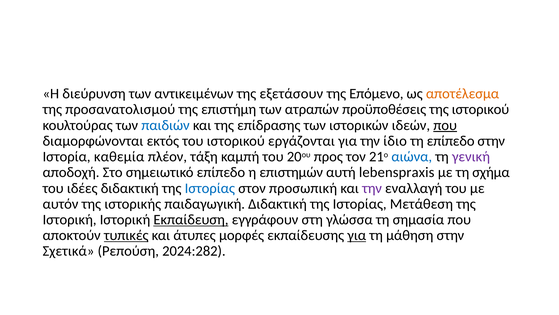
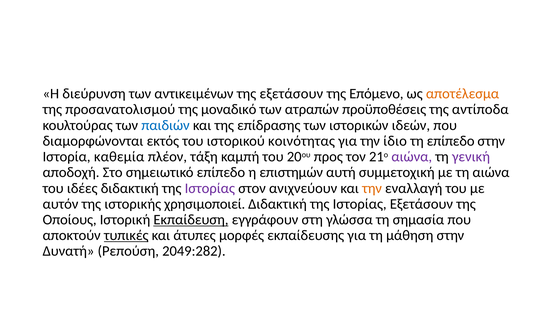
επιστήμη: επιστήμη -> μοναδικό (229, 109)
της ιστορικού: ιστορικού -> αντίποδα (480, 109)
που underline: present -> none (445, 125)
εργάζονται: εργάζονται -> κοινότητας (301, 141)
αιώνα colour: blue -> purple (412, 156)
lebenspraxis: lebenspraxis -> συμμετοχική (397, 172)
τη σχήμα: σχήμα -> αιώνα (491, 172)
Ιστορίας colour: blue -> purple (210, 188)
προσωπική: προσωπική -> ανιχνεύουν (303, 188)
την colour: purple -> orange (372, 188)
παιδαγωγική: παιδαγωγική -> χρησιμοποιεί (205, 204)
Ιστορίας Μετάθεση: Μετάθεση -> Εξετάσουν (421, 204)
Ιστορική: Ιστορική -> Οποίους (70, 219)
για underline: present -> none (357, 235)
Σχετικά: Σχετικά -> Δυνατή (68, 251)
2024:282: 2024:282 -> 2049:282 (194, 251)
